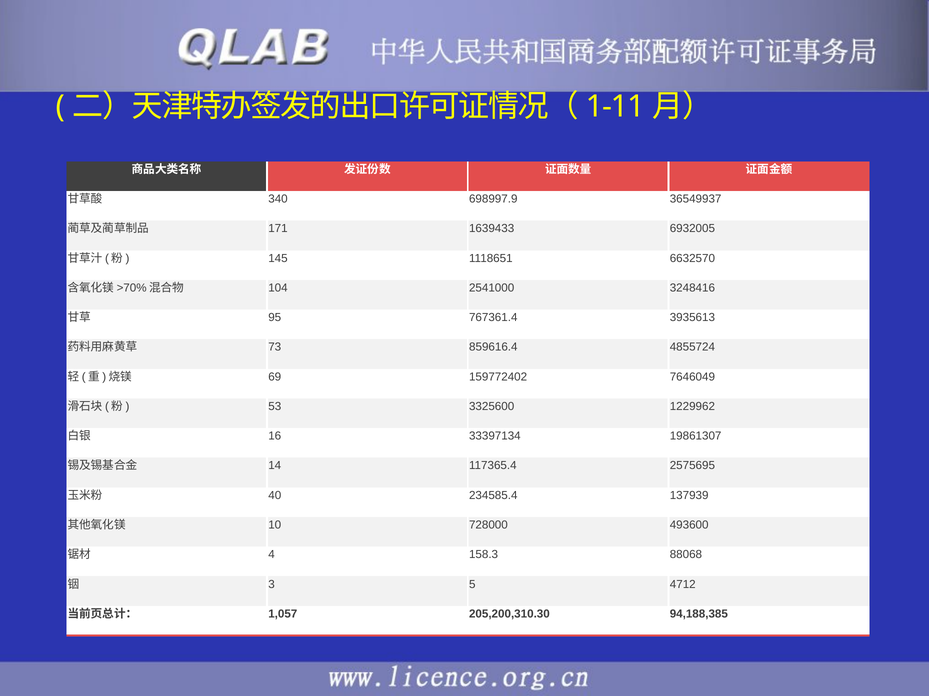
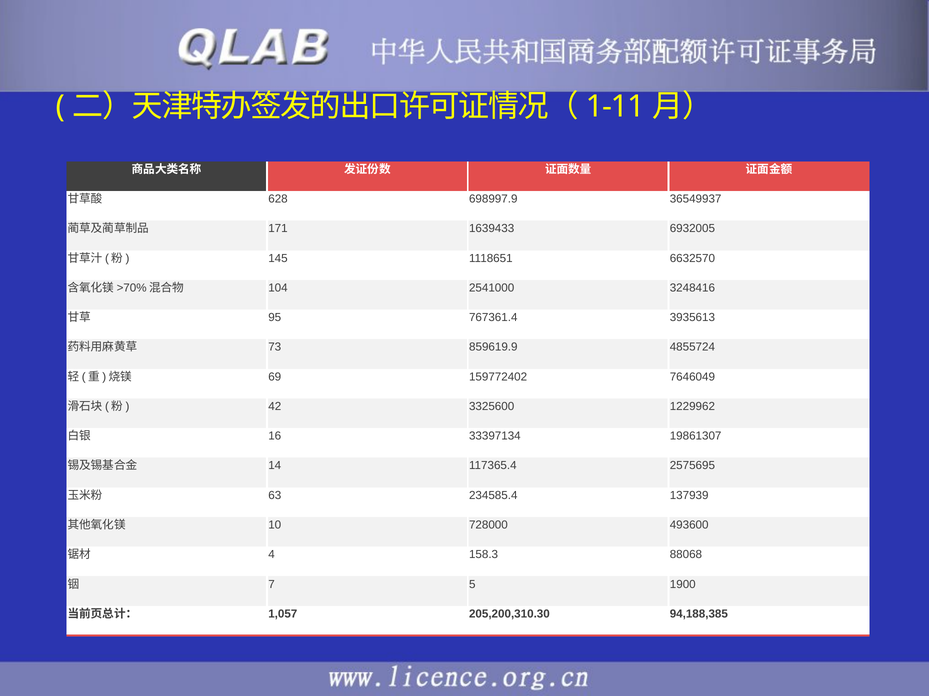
340: 340 -> 628 (278, 199)
859616.4: 859616.4 -> 859619.9 (493, 347)
53: 53 -> 42 (275, 407)
40: 40 -> 63 (275, 496)
3: 3 -> 7 (272, 585)
4712: 4712 -> 1900 (683, 585)
